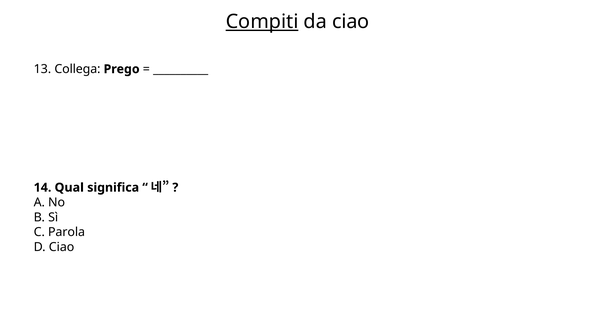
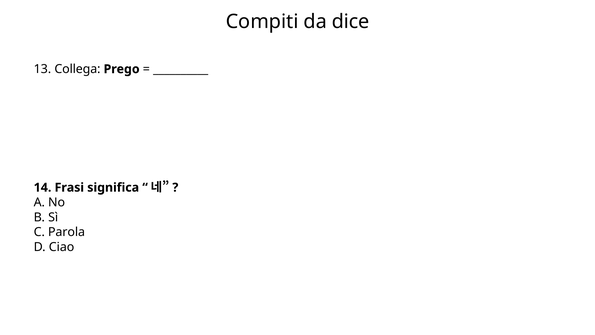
Compiti underline: present -> none (262, 22)
da ciao: ciao -> dice (351, 22)
Qual: Qual -> Frasi (69, 187)
